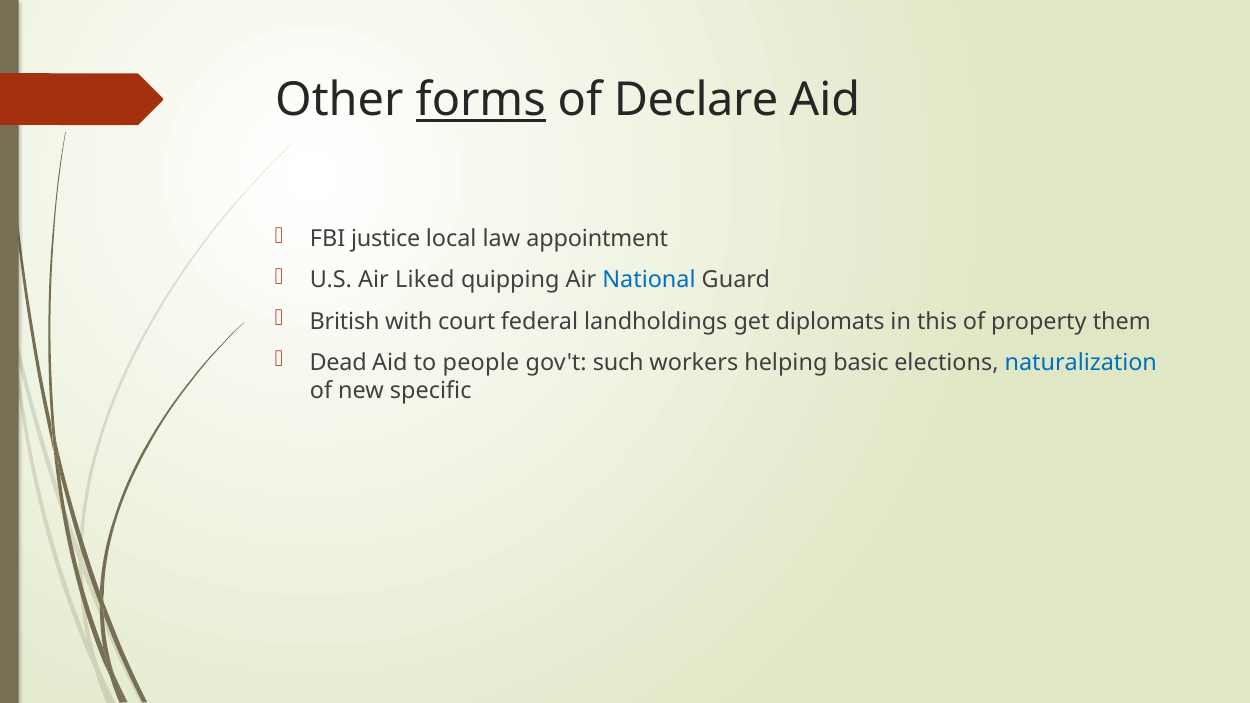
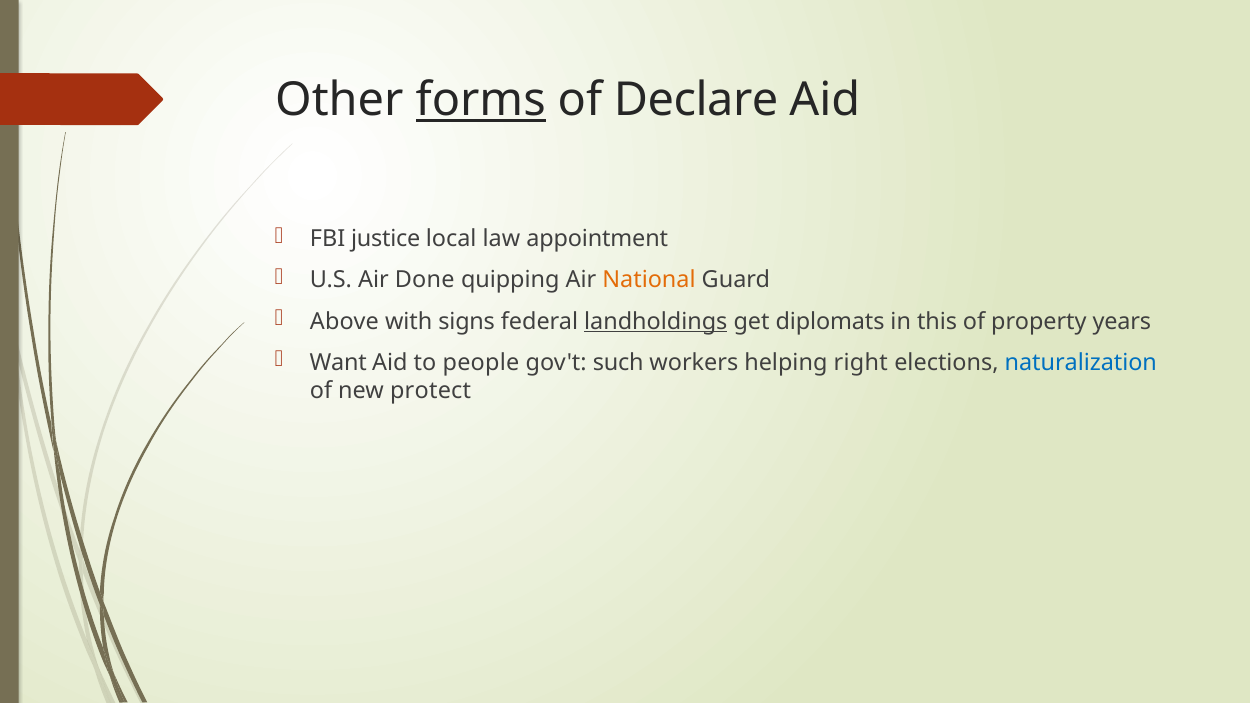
Liked: Liked -> Done (425, 280)
National colour: blue -> orange (649, 280)
British: British -> Above (344, 321)
court: court -> signs (467, 321)
landholdings underline: none -> present (656, 321)
them: them -> years (1122, 321)
Dead: Dead -> Want (338, 363)
basic: basic -> right (861, 363)
specific: specific -> protect (431, 391)
